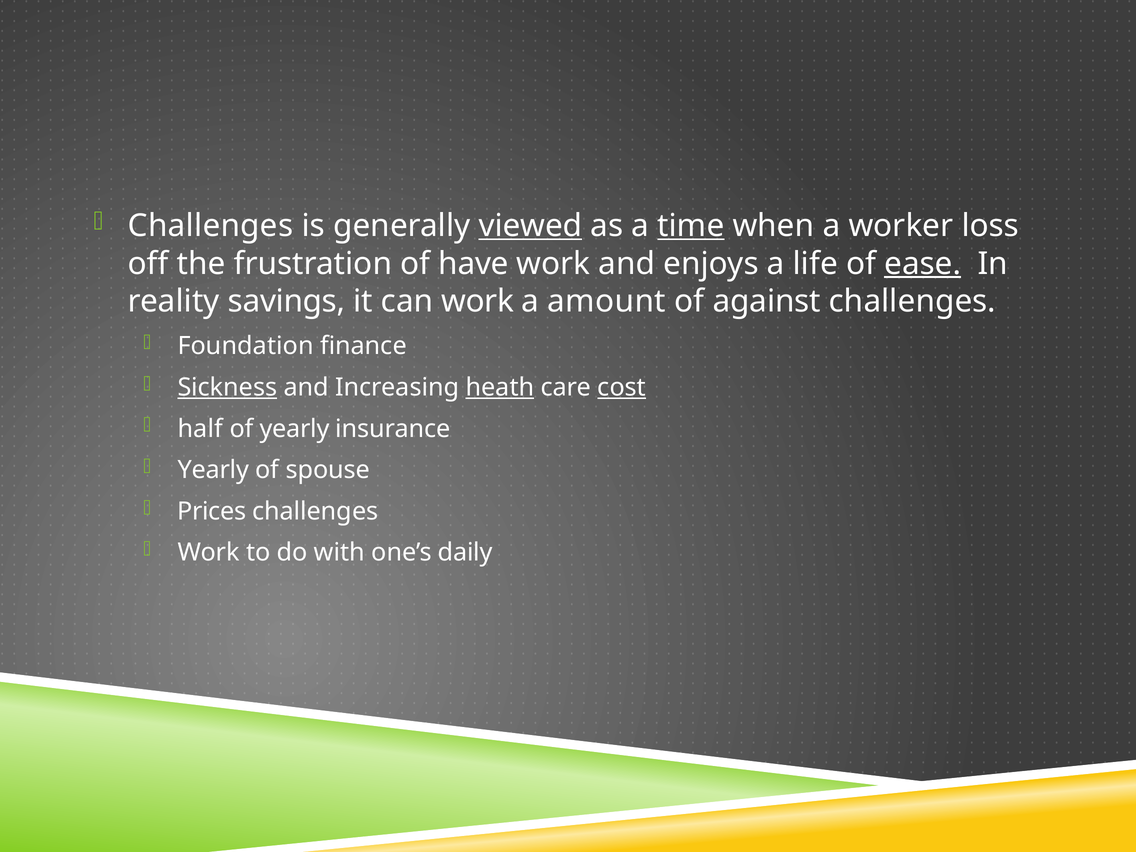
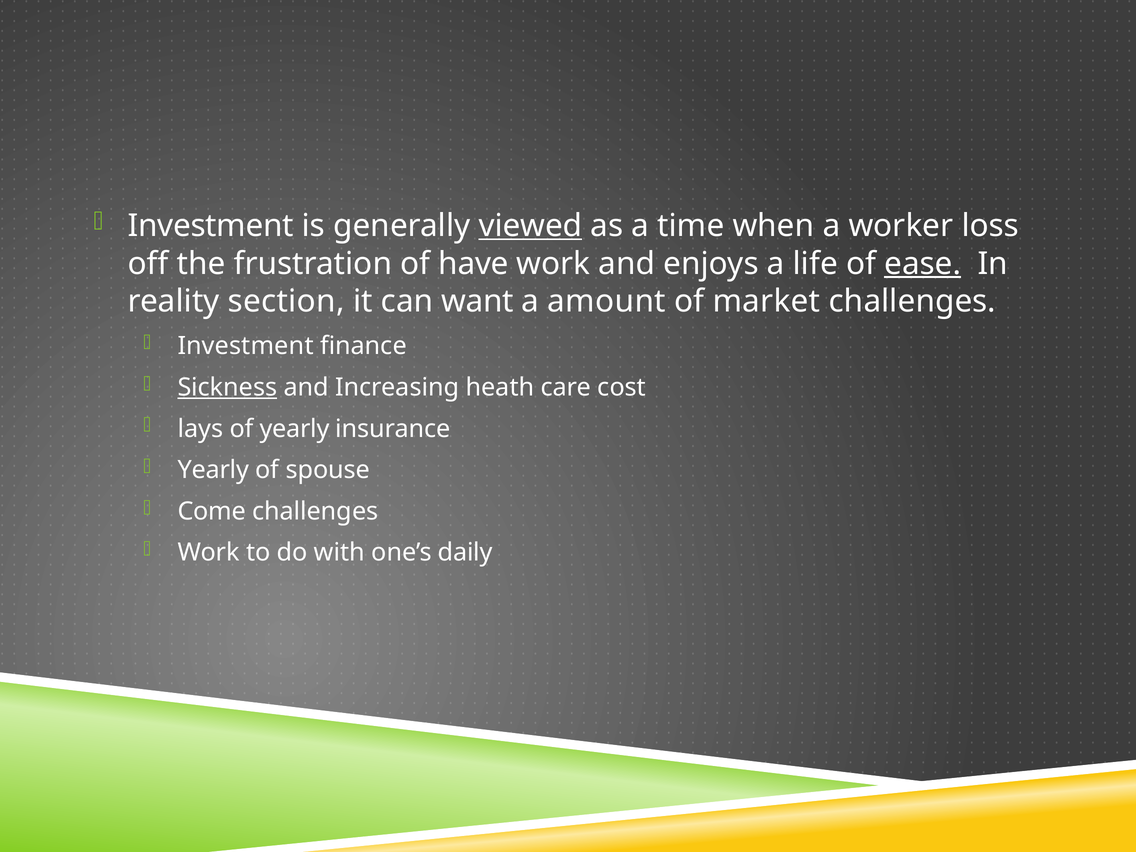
Challenges: Challenges -> Investment (211, 226)
time underline: present -> none (691, 226)
savings: savings -> section (286, 302)
can work: work -> want (477, 302)
against: against -> market (766, 302)
Foundation: Foundation -> Investment (246, 346)
heath underline: present -> none (500, 387)
cost underline: present -> none (622, 387)
half: half -> lays (200, 429)
Prices: Prices -> Come (212, 511)
